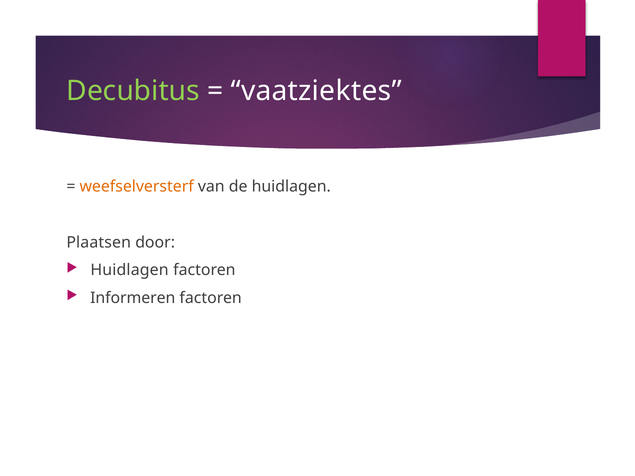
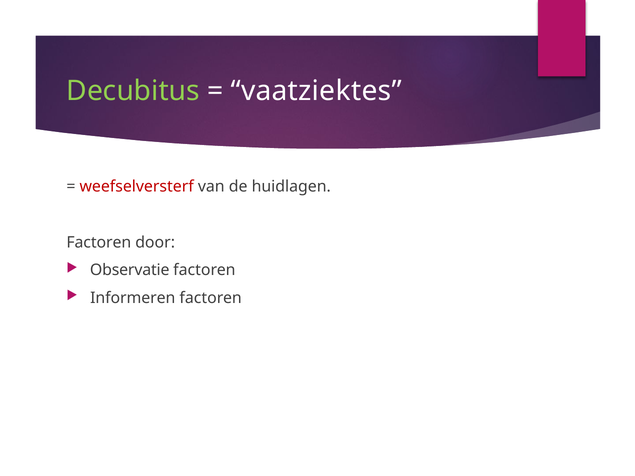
weefselversterf colour: orange -> red (137, 187)
Plaatsen: Plaatsen -> Factoren (99, 242)
Huidlagen: Huidlagen -> Observatie (130, 270)
